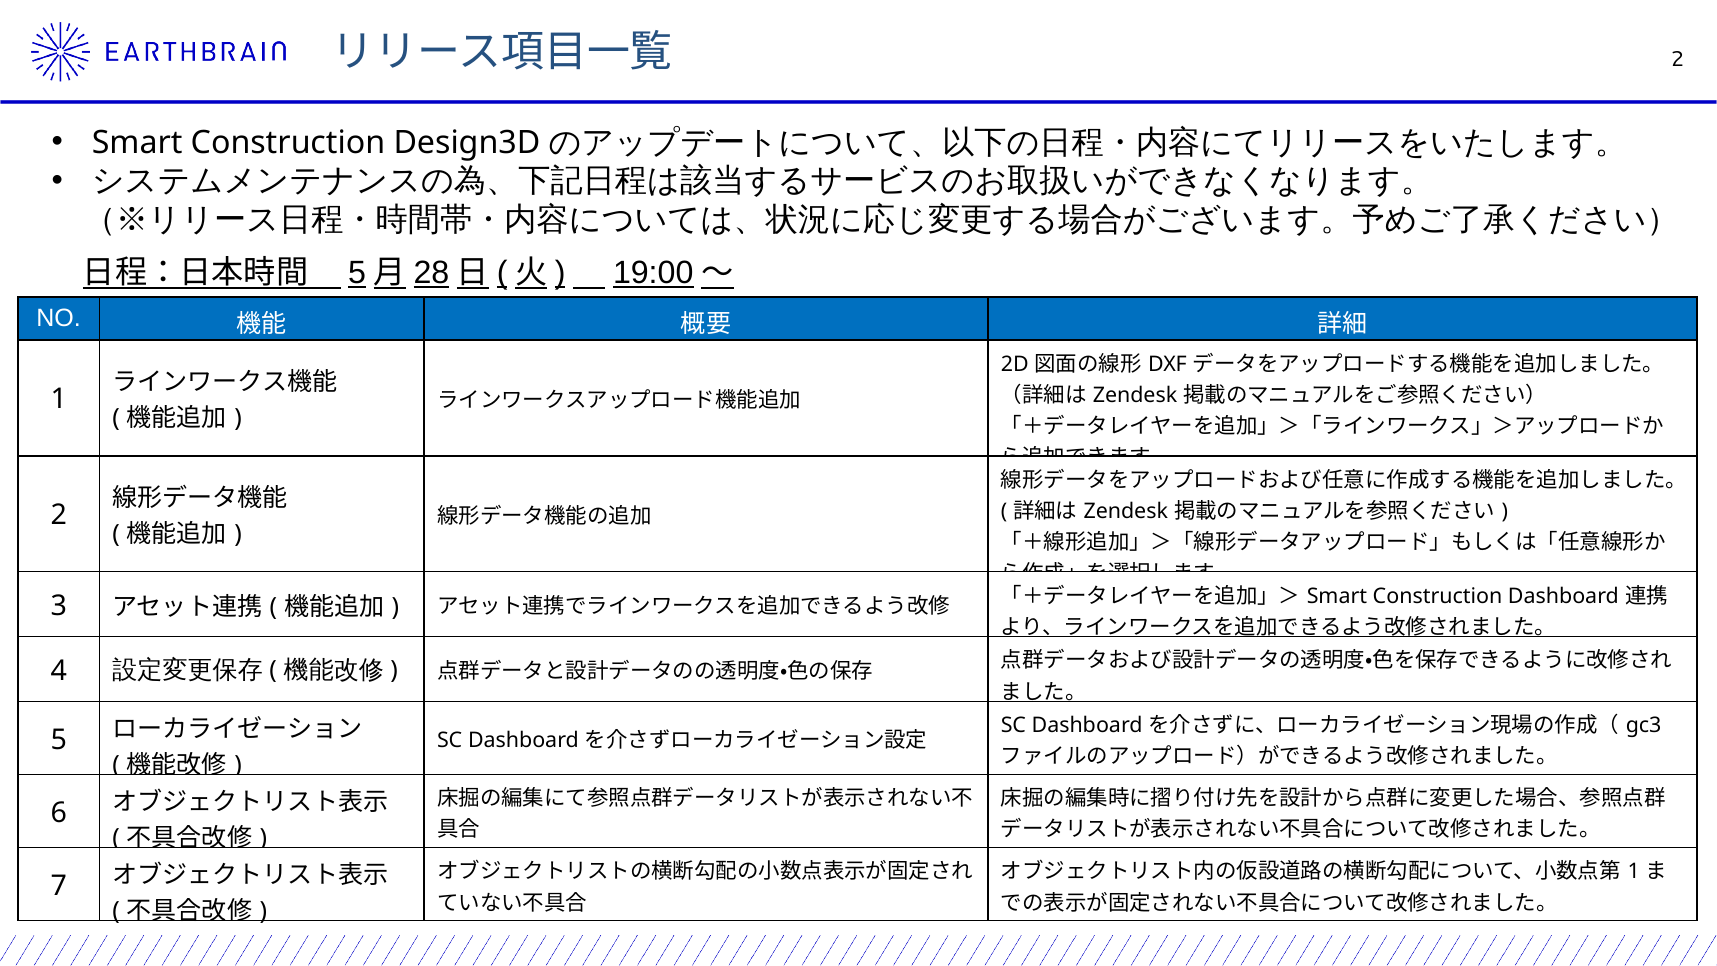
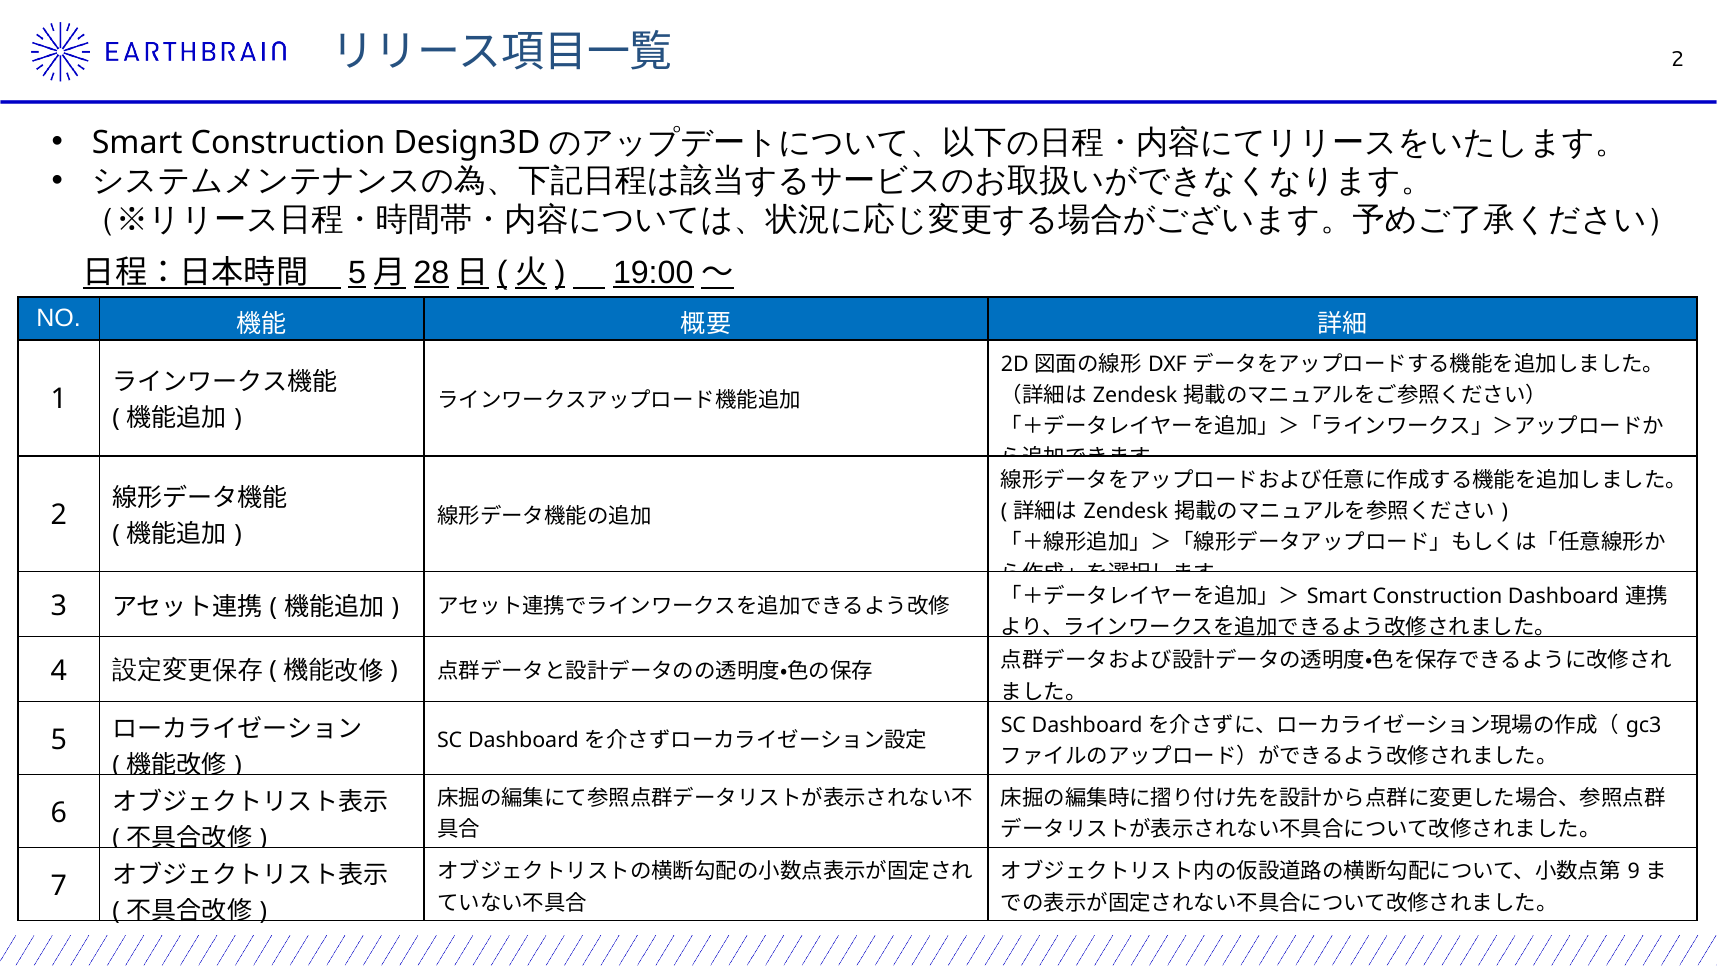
1: 1 -> 9 (1634, 872)
